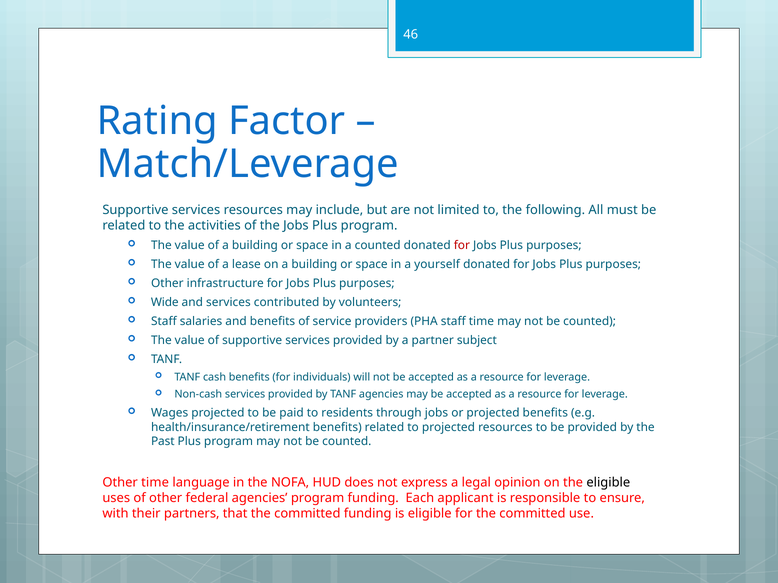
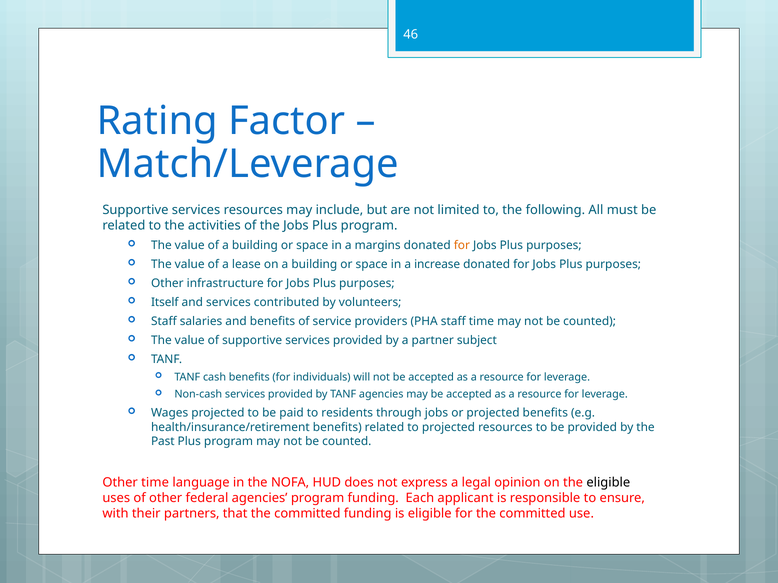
a counted: counted -> margins (378, 245)
for colour: red -> orange (462, 245)
yourself: yourself -> increase (437, 264)
Wide: Wide -> Itself (165, 303)
